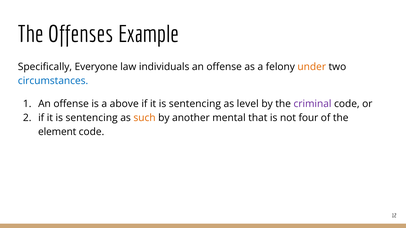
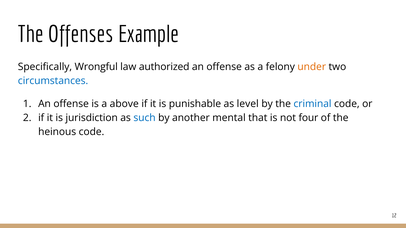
Everyone: Everyone -> Wrongful (96, 67)
individuals: individuals -> authorized (164, 67)
sentencing: sentencing -> punishable (195, 104)
criminal colour: purple -> blue (312, 104)
sentencing: sentencing -> jurisdiction (92, 118)
such colour: orange -> blue (145, 118)
element: element -> heinous (57, 132)
